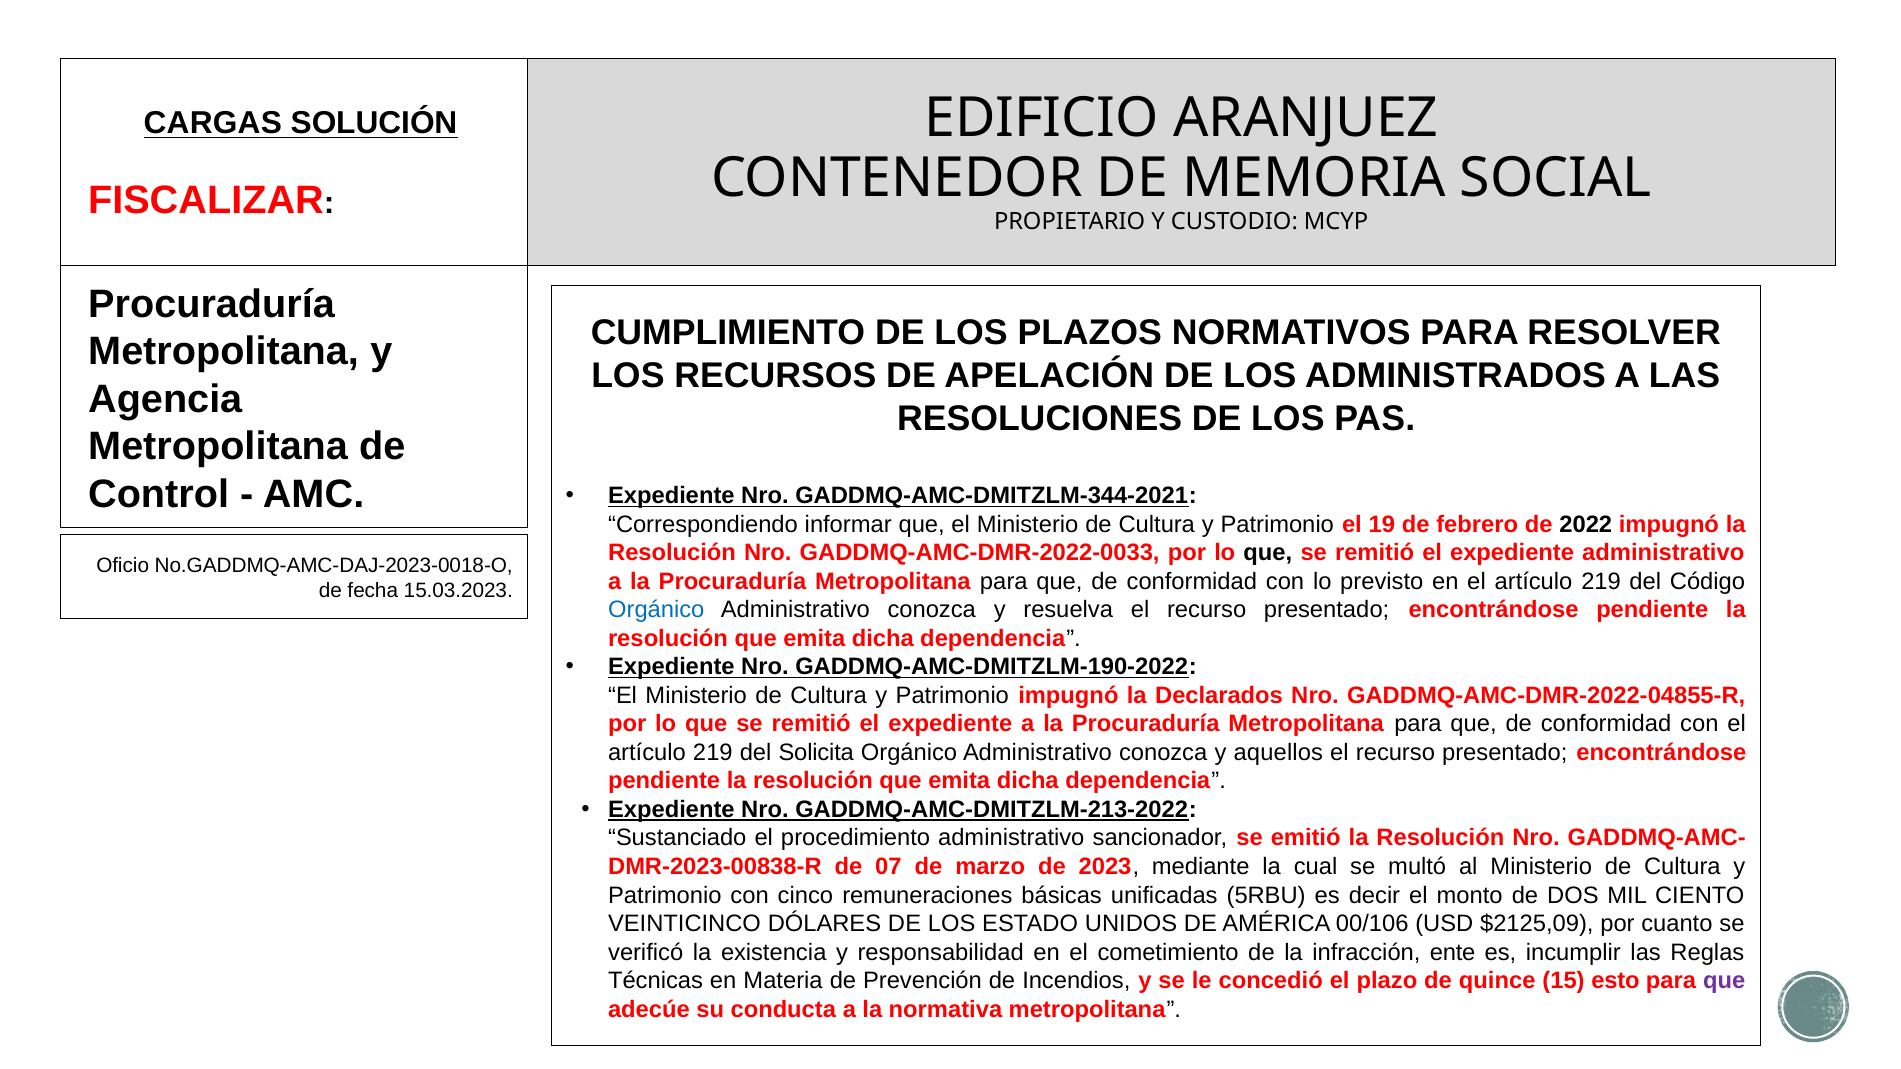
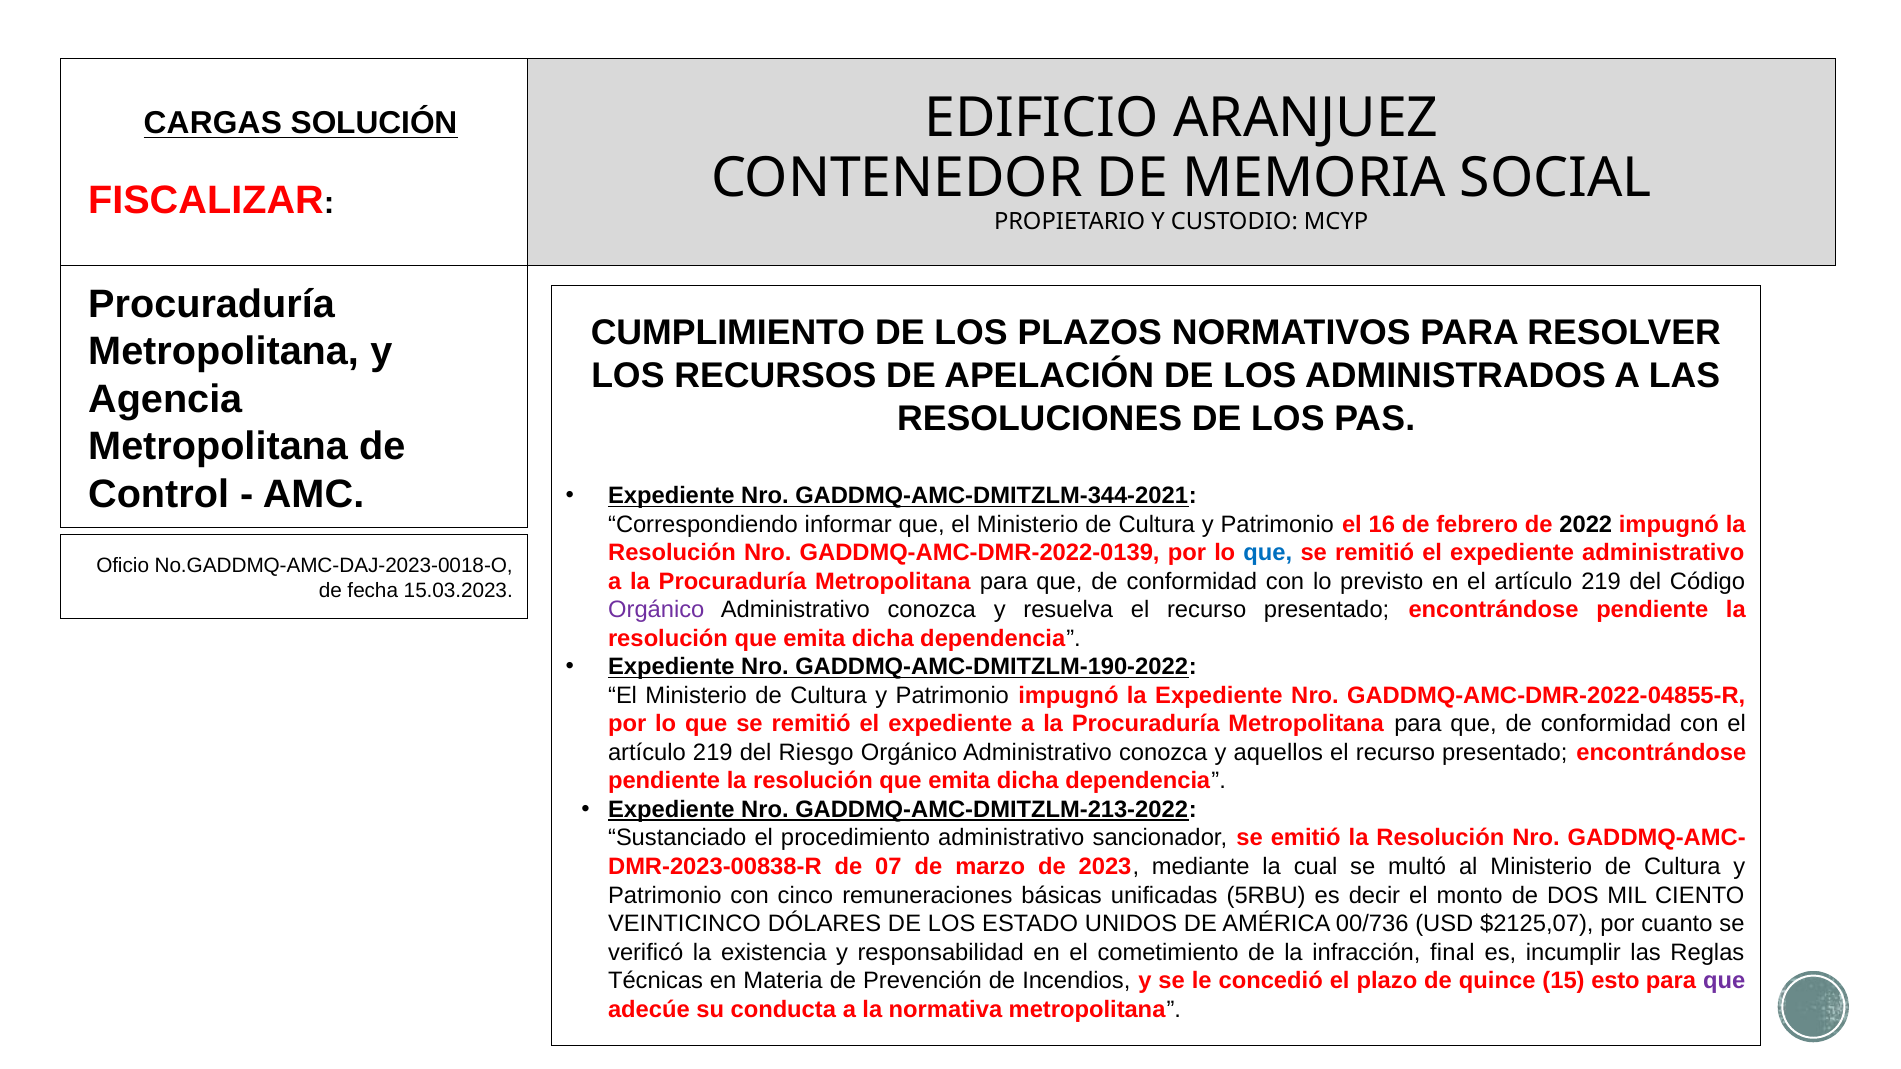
19: 19 -> 16 (1382, 525)
GADDMQ-AMC-DMR-2022-0033: GADDMQ-AMC-DMR-2022-0033 -> GADDMQ-AMC-DMR-2022-0139 (980, 553)
que colour: black -> blue (1268, 553)
Orgánico colour: blue -> purple (656, 610)
la Declarados: Declarados -> Expediente (1219, 696)
Solicita: Solicita -> Riesgo (816, 753)
00/106: 00/106 -> 00/736 (1372, 924)
$2125,09: $2125,09 -> $2125,07 (1537, 924)
ente: ente -> final (1452, 952)
